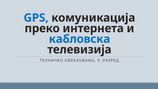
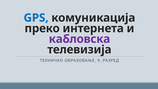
кабловска colour: blue -> purple (79, 39)
